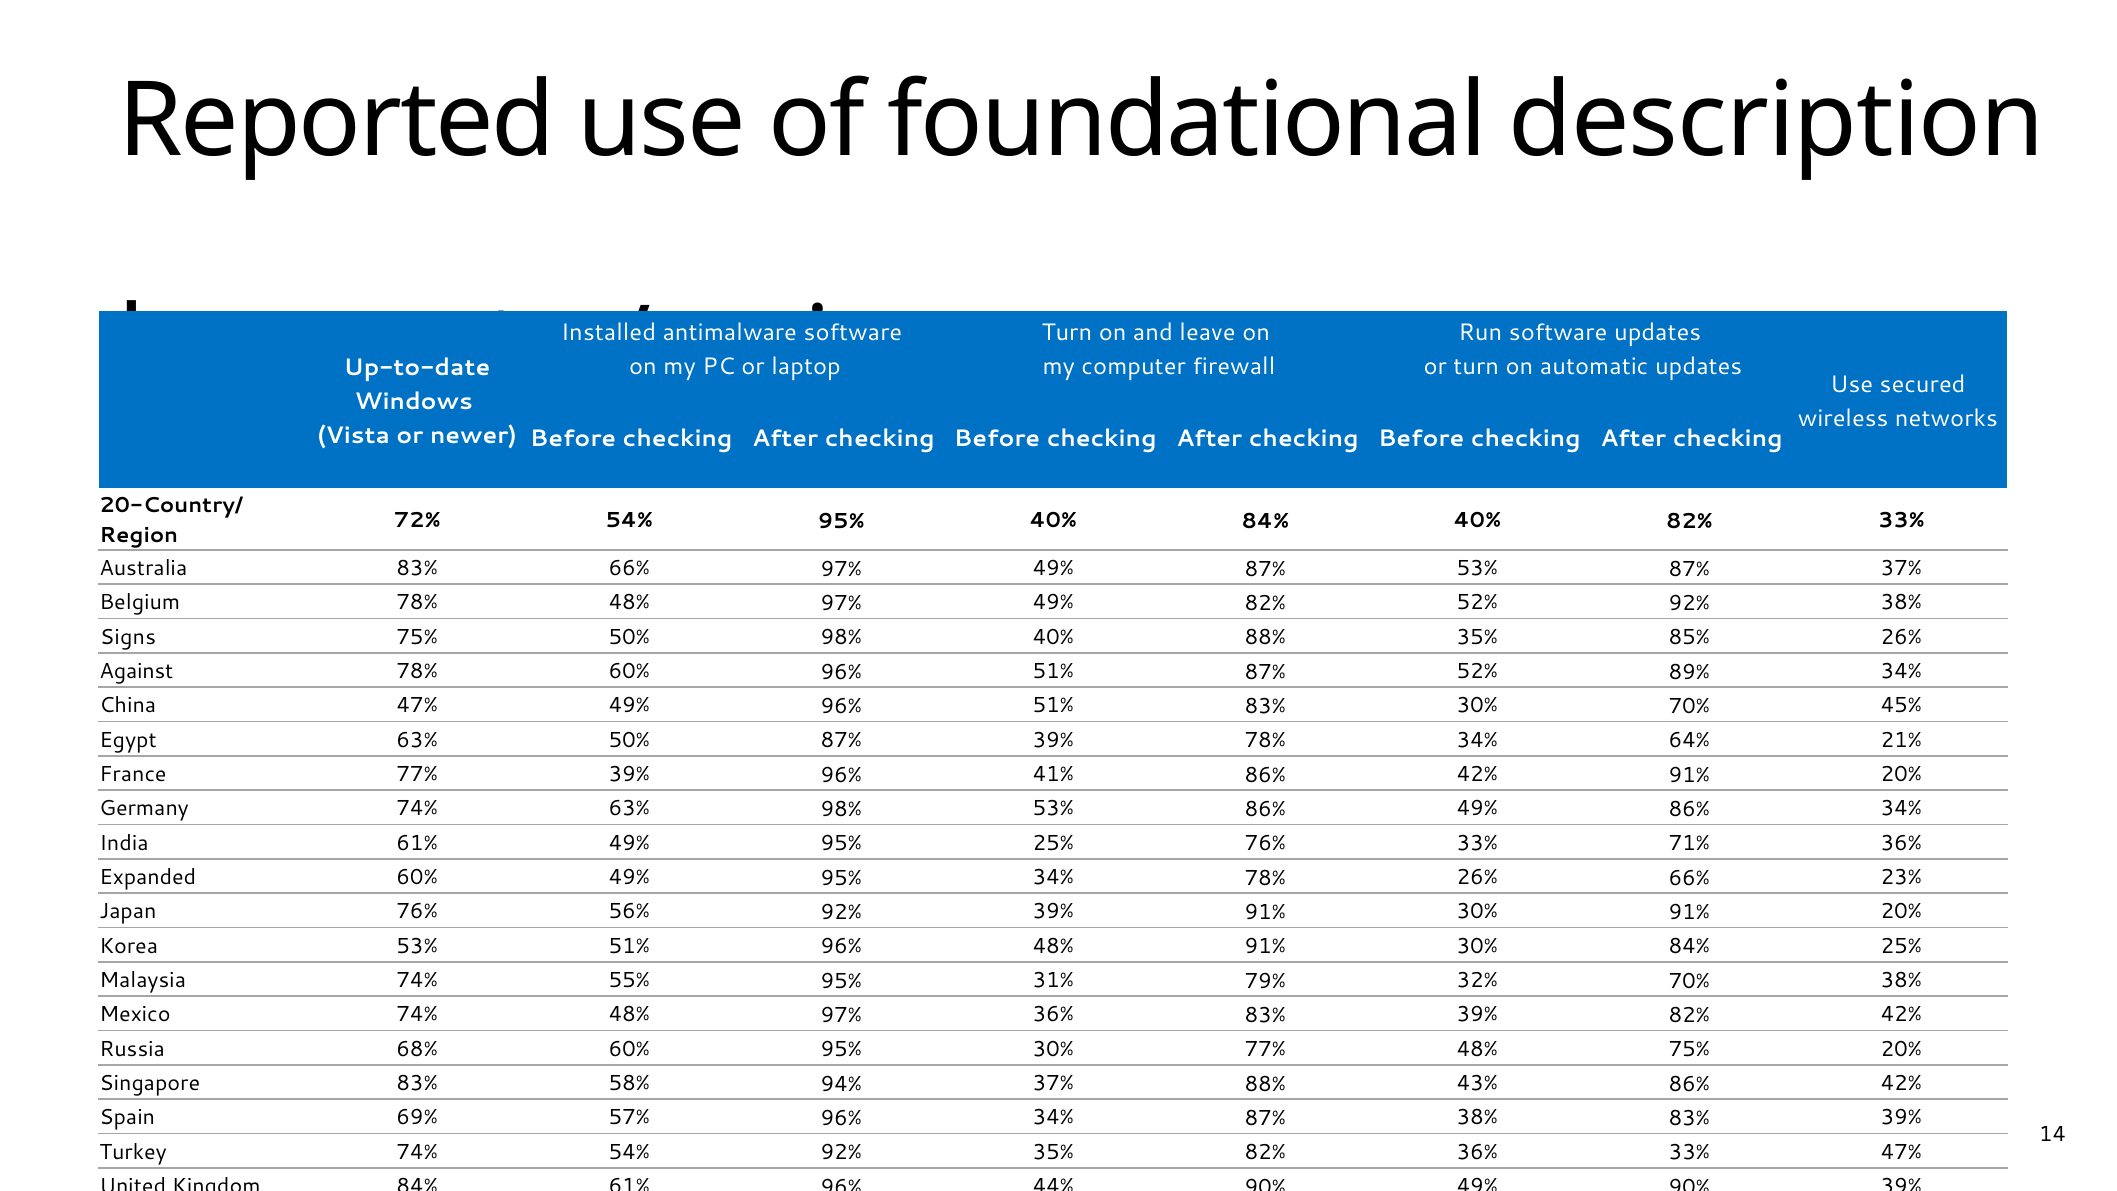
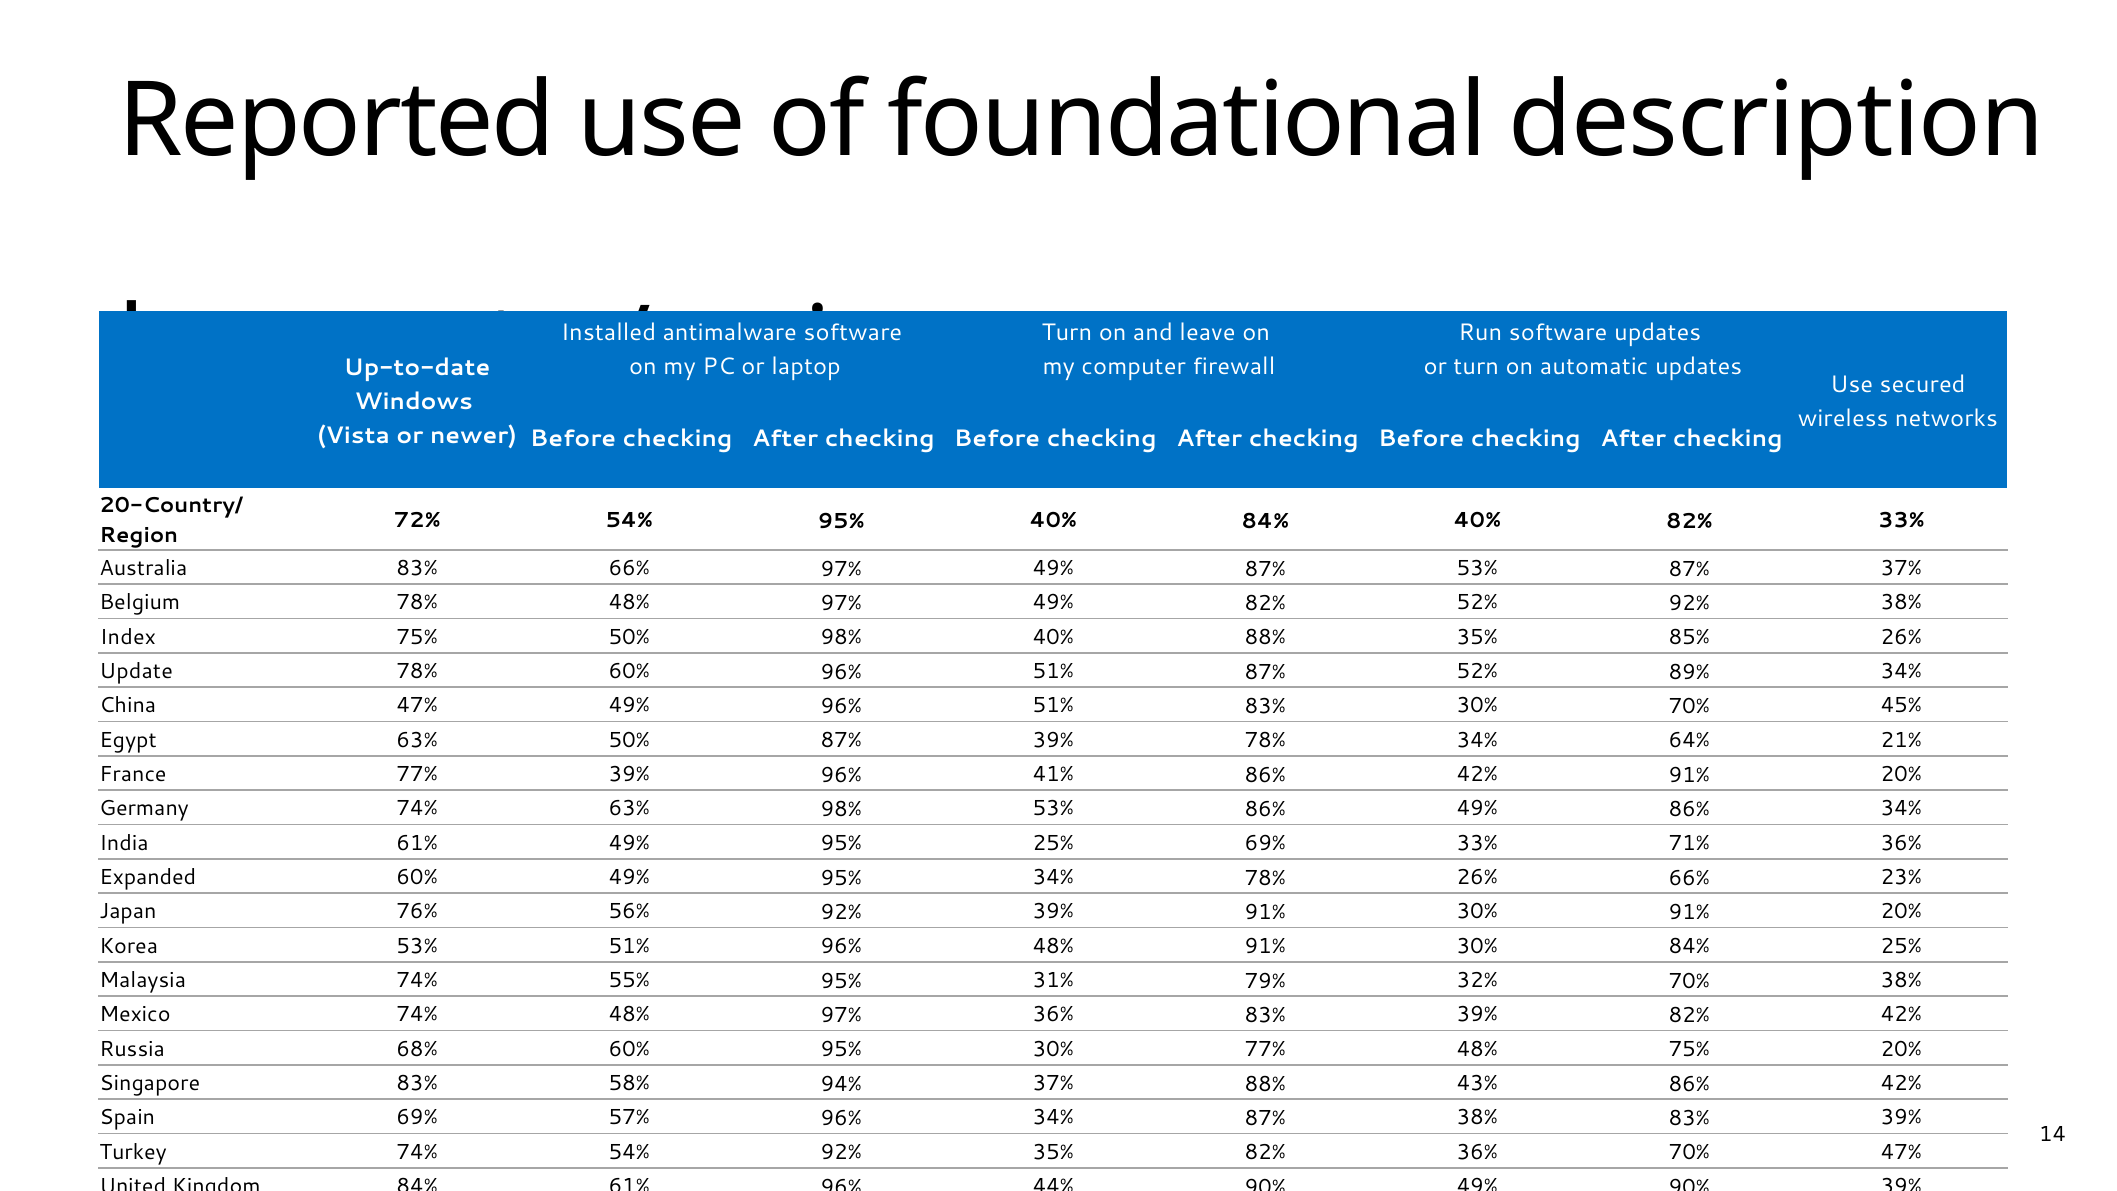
Signs: Signs -> Index (128, 637)
Against: Against -> Update (136, 671)
25% 76%: 76% -> 69% (1265, 843)
36% 33%: 33% -> 70% (1689, 1152)
